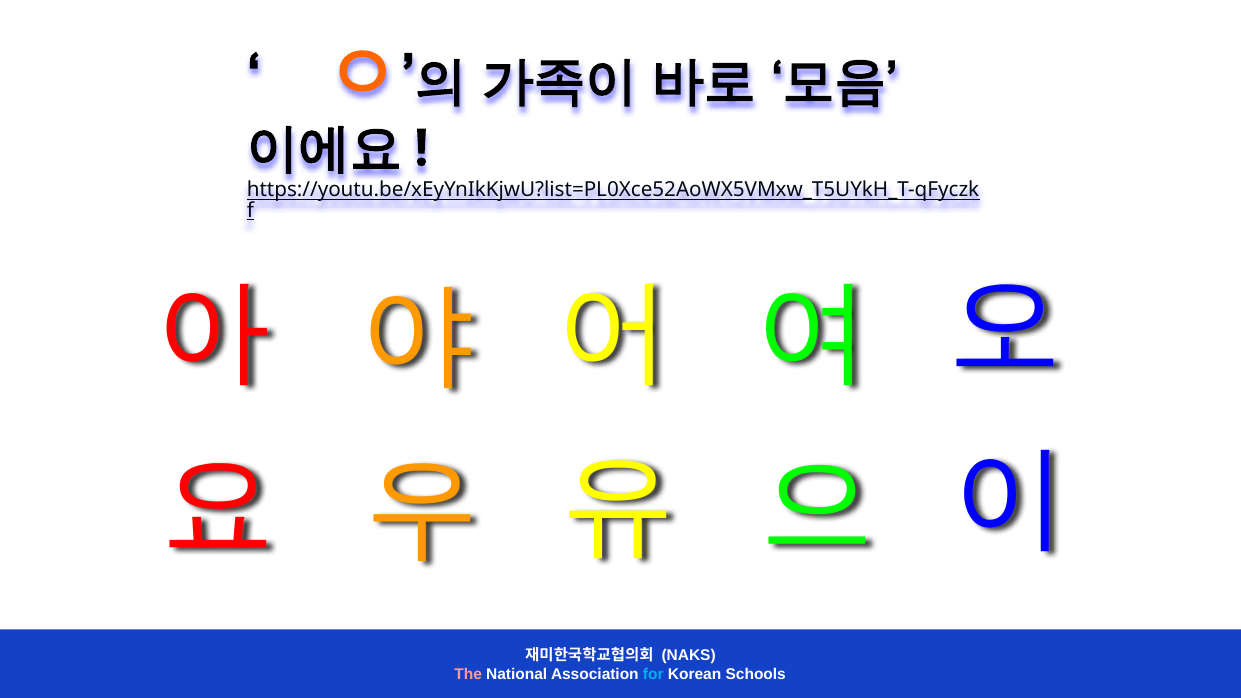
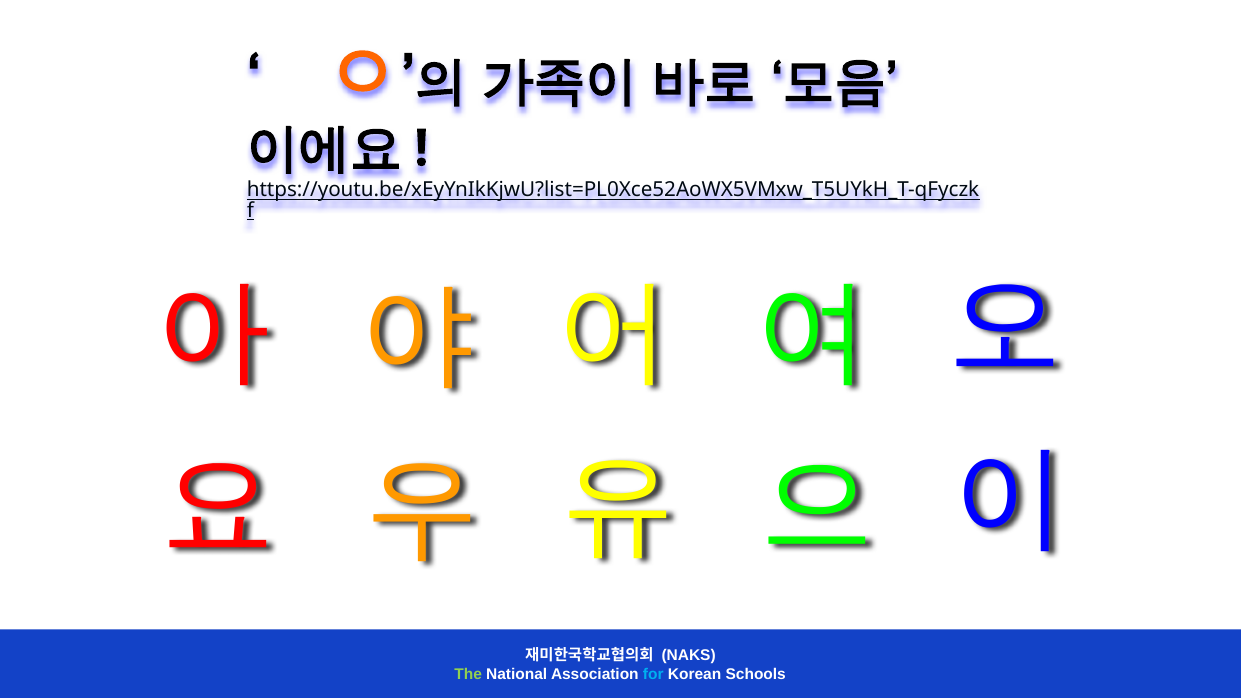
The colour: pink -> light green (468, 674)
